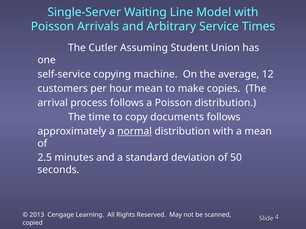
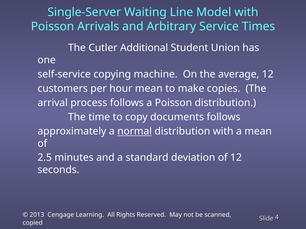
Assuming: Assuming -> Additional (144, 48)
of 50: 50 -> 12 (236, 158)
